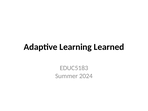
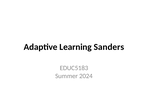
Learned: Learned -> Sanders (109, 47)
